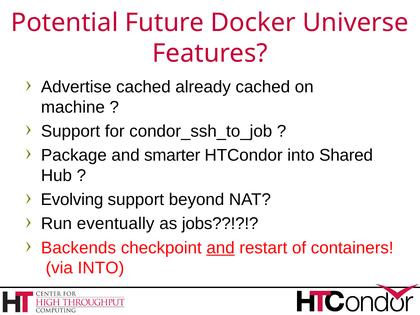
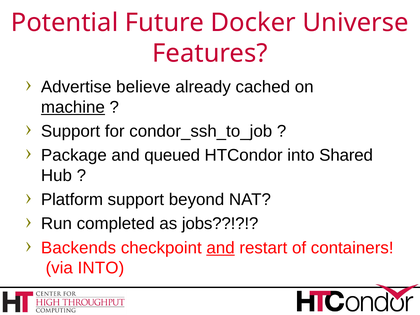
Advertise cached: cached -> believe (143, 87)
machine underline: none -> present (73, 107)
smarter: smarter -> queued (172, 155)
Evolving: Evolving -> Platform (72, 200)
eventually: eventually -> completed (116, 224)
